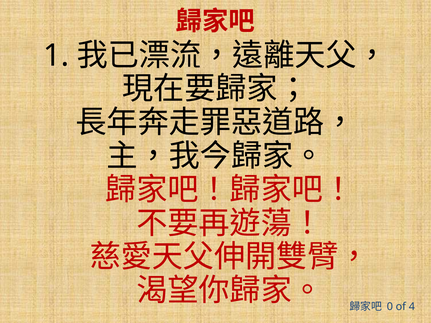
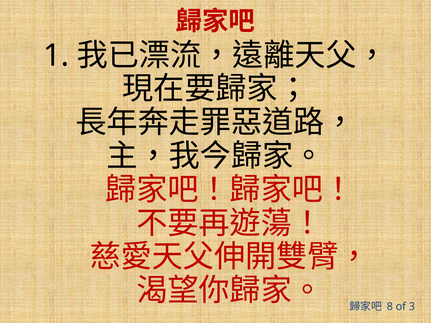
0: 0 -> 8 (390, 307)
4: 4 -> 3 (412, 307)
